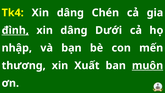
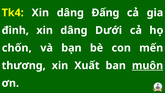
Chén: Chén -> Đấng (105, 13)
đình underline: present -> none (15, 30)
nhập: nhập -> chốn (17, 48)
